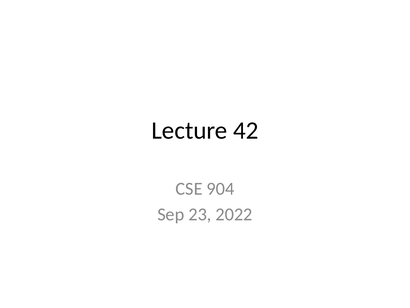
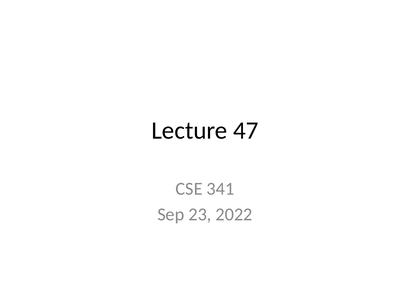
42: 42 -> 47 (246, 130)
904: 904 -> 341 (220, 189)
